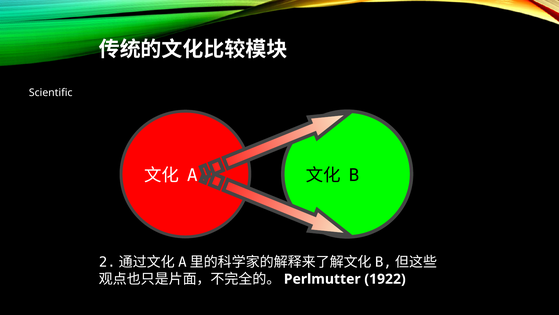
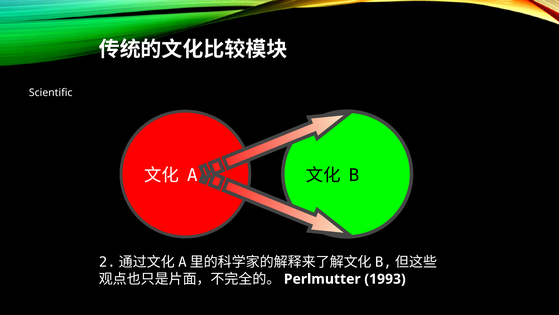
1922: 1922 -> 1993 (385, 279)
